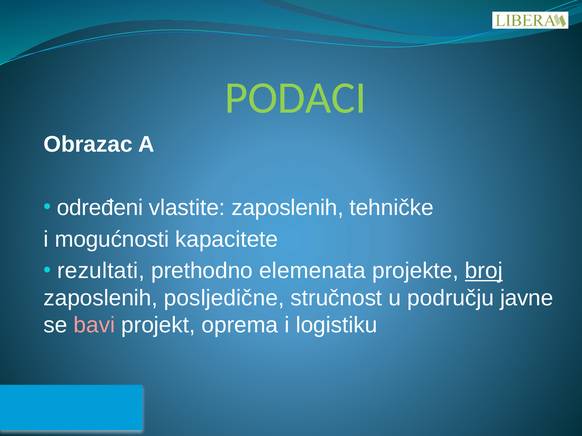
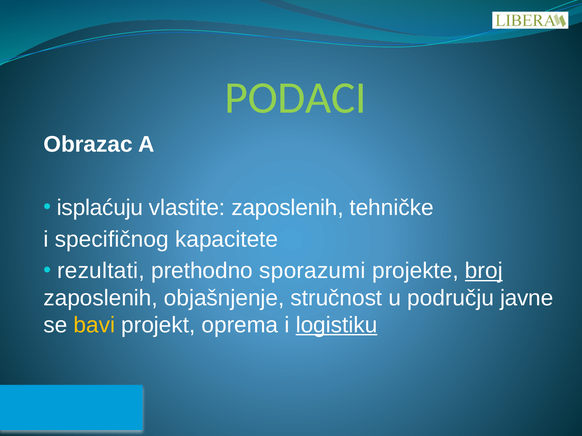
određeni: određeni -> isplaćuju (100, 208)
mogućnosti: mogućnosti -> specifičnog (112, 240)
elemenata: elemenata -> sporazumi (312, 271)
posljedične: posljedične -> objašnjenje (224, 298)
bavi colour: pink -> yellow (94, 325)
logistiku underline: none -> present (336, 325)
